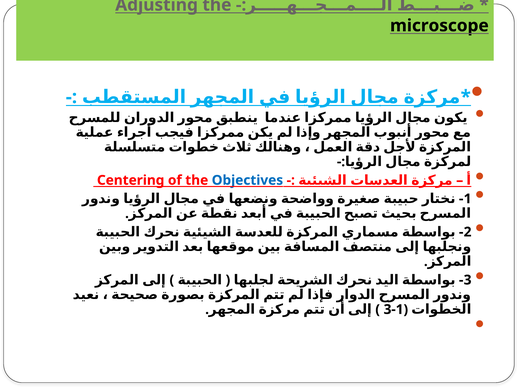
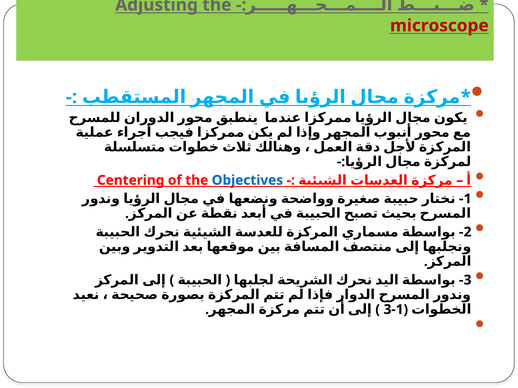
microscope colour: black -> red (439, 26)
